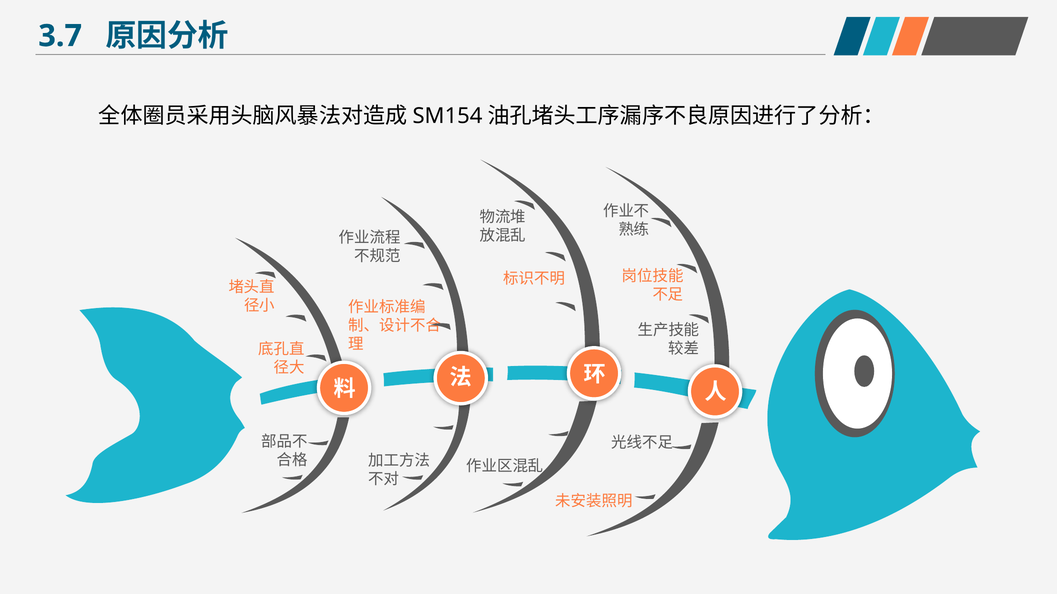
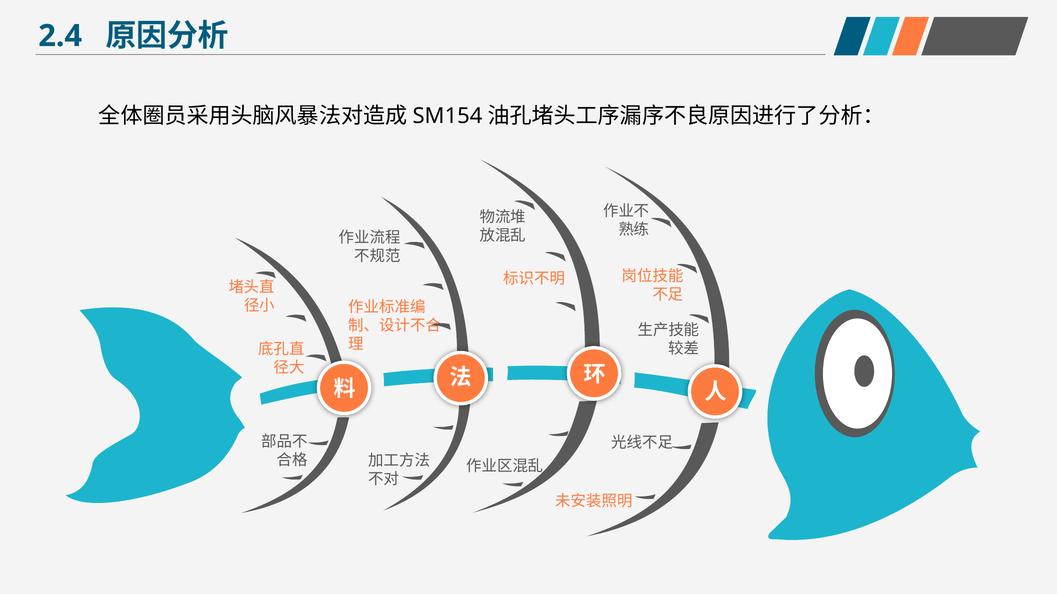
3.7: 3.7 -> 2.4 (60, 36)
